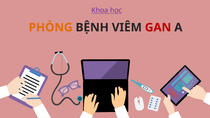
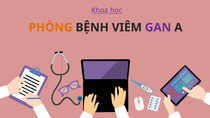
GAN colour: red -> purple (158, 28)
